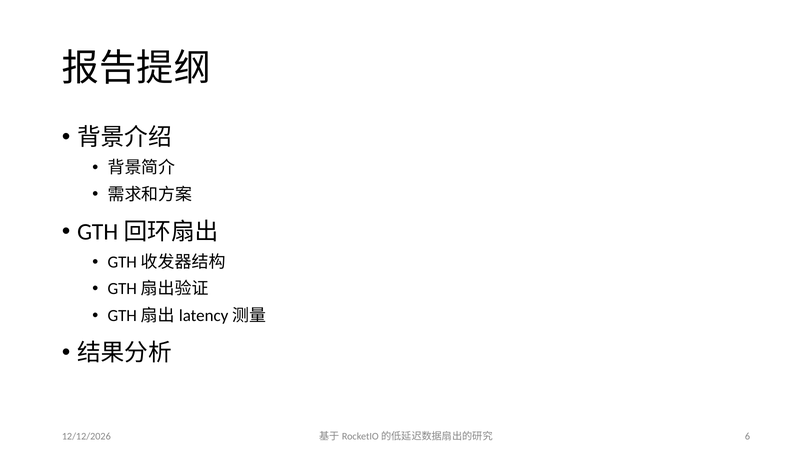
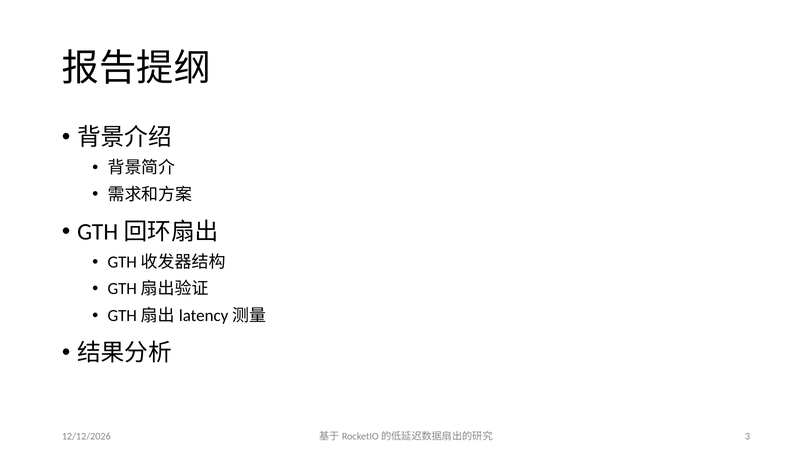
6: 6 -> 3 (748, 436)
